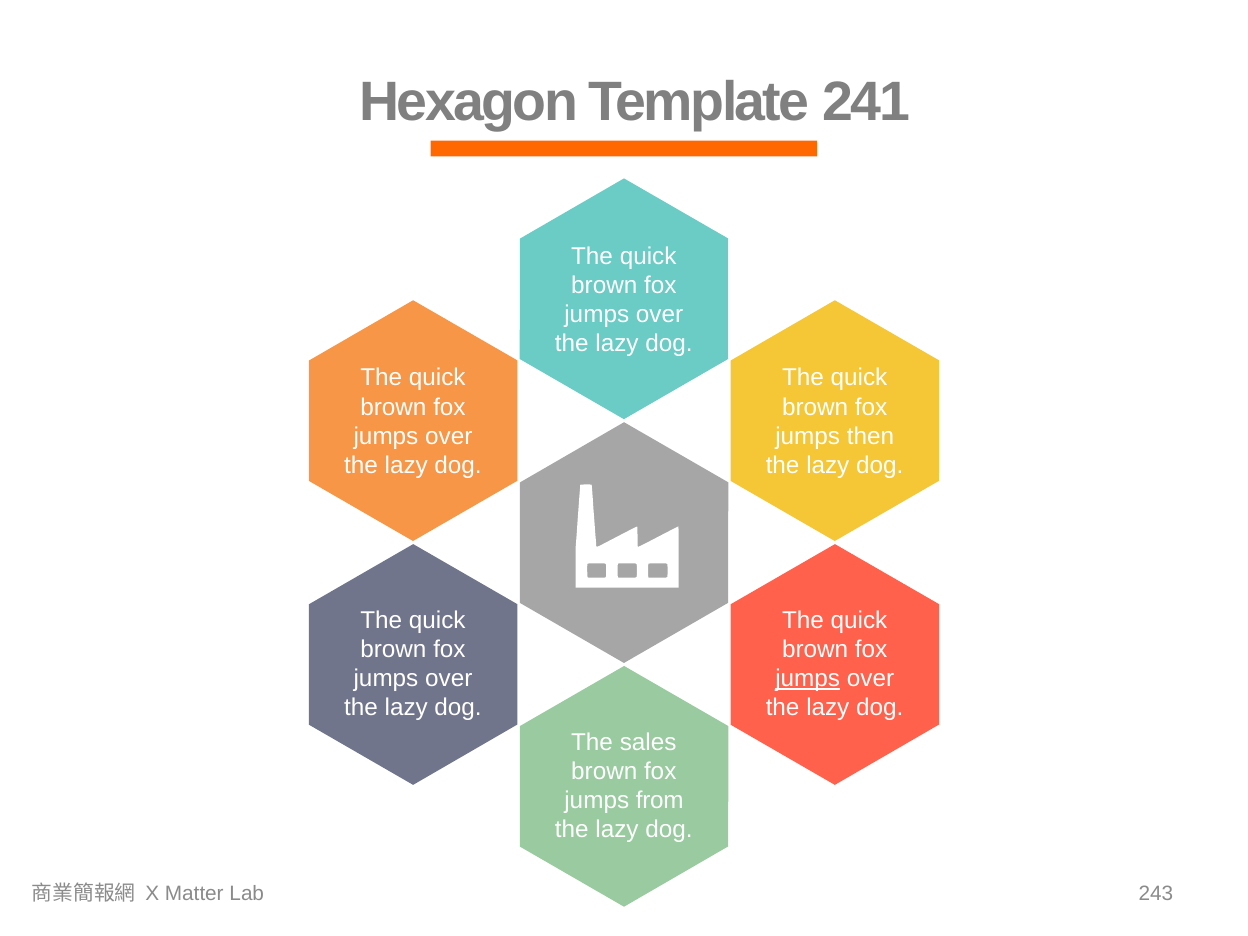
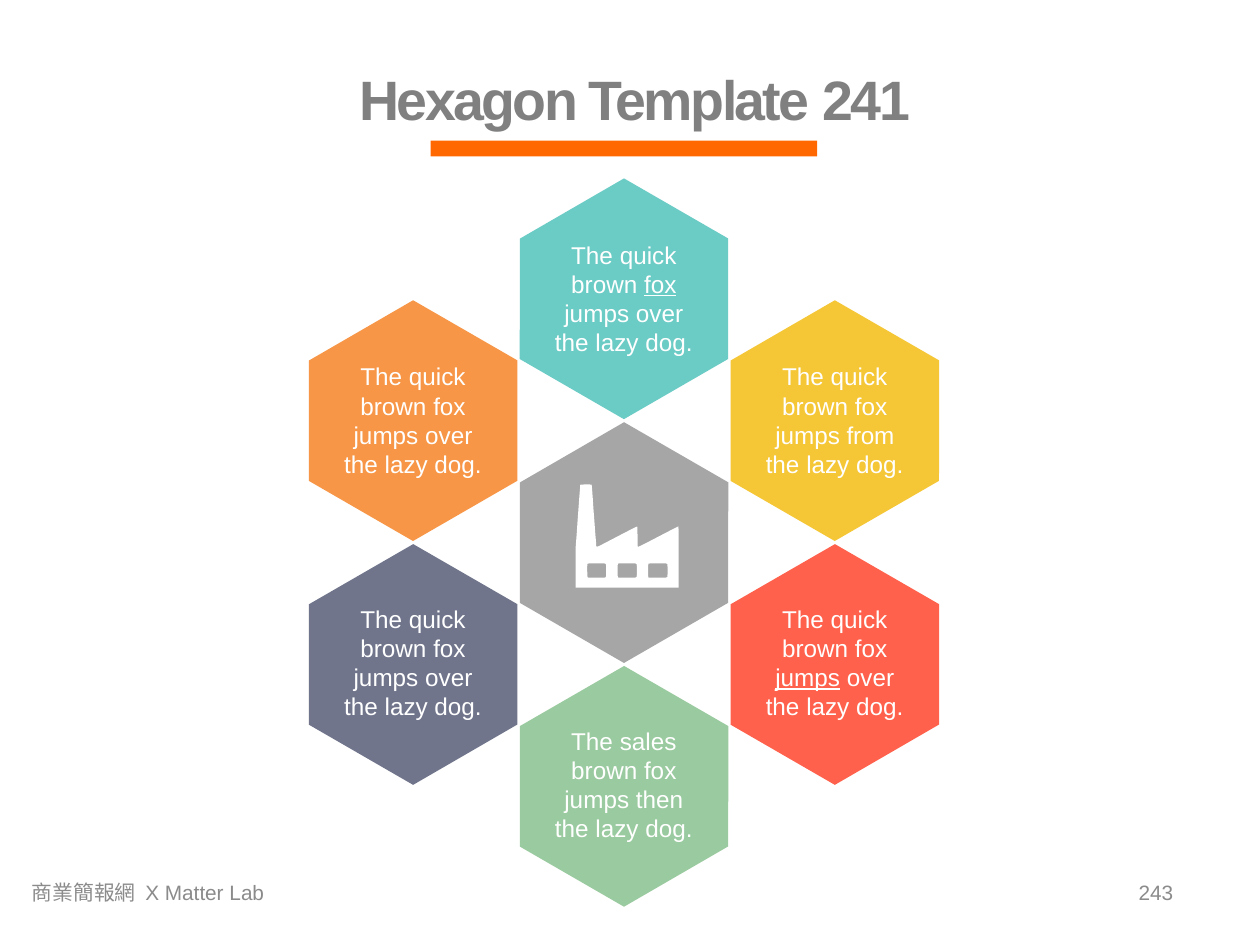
fox underline: none -> present (660, 285)
then: then -> from (871, 436)
from: from -> then (660, 800)
